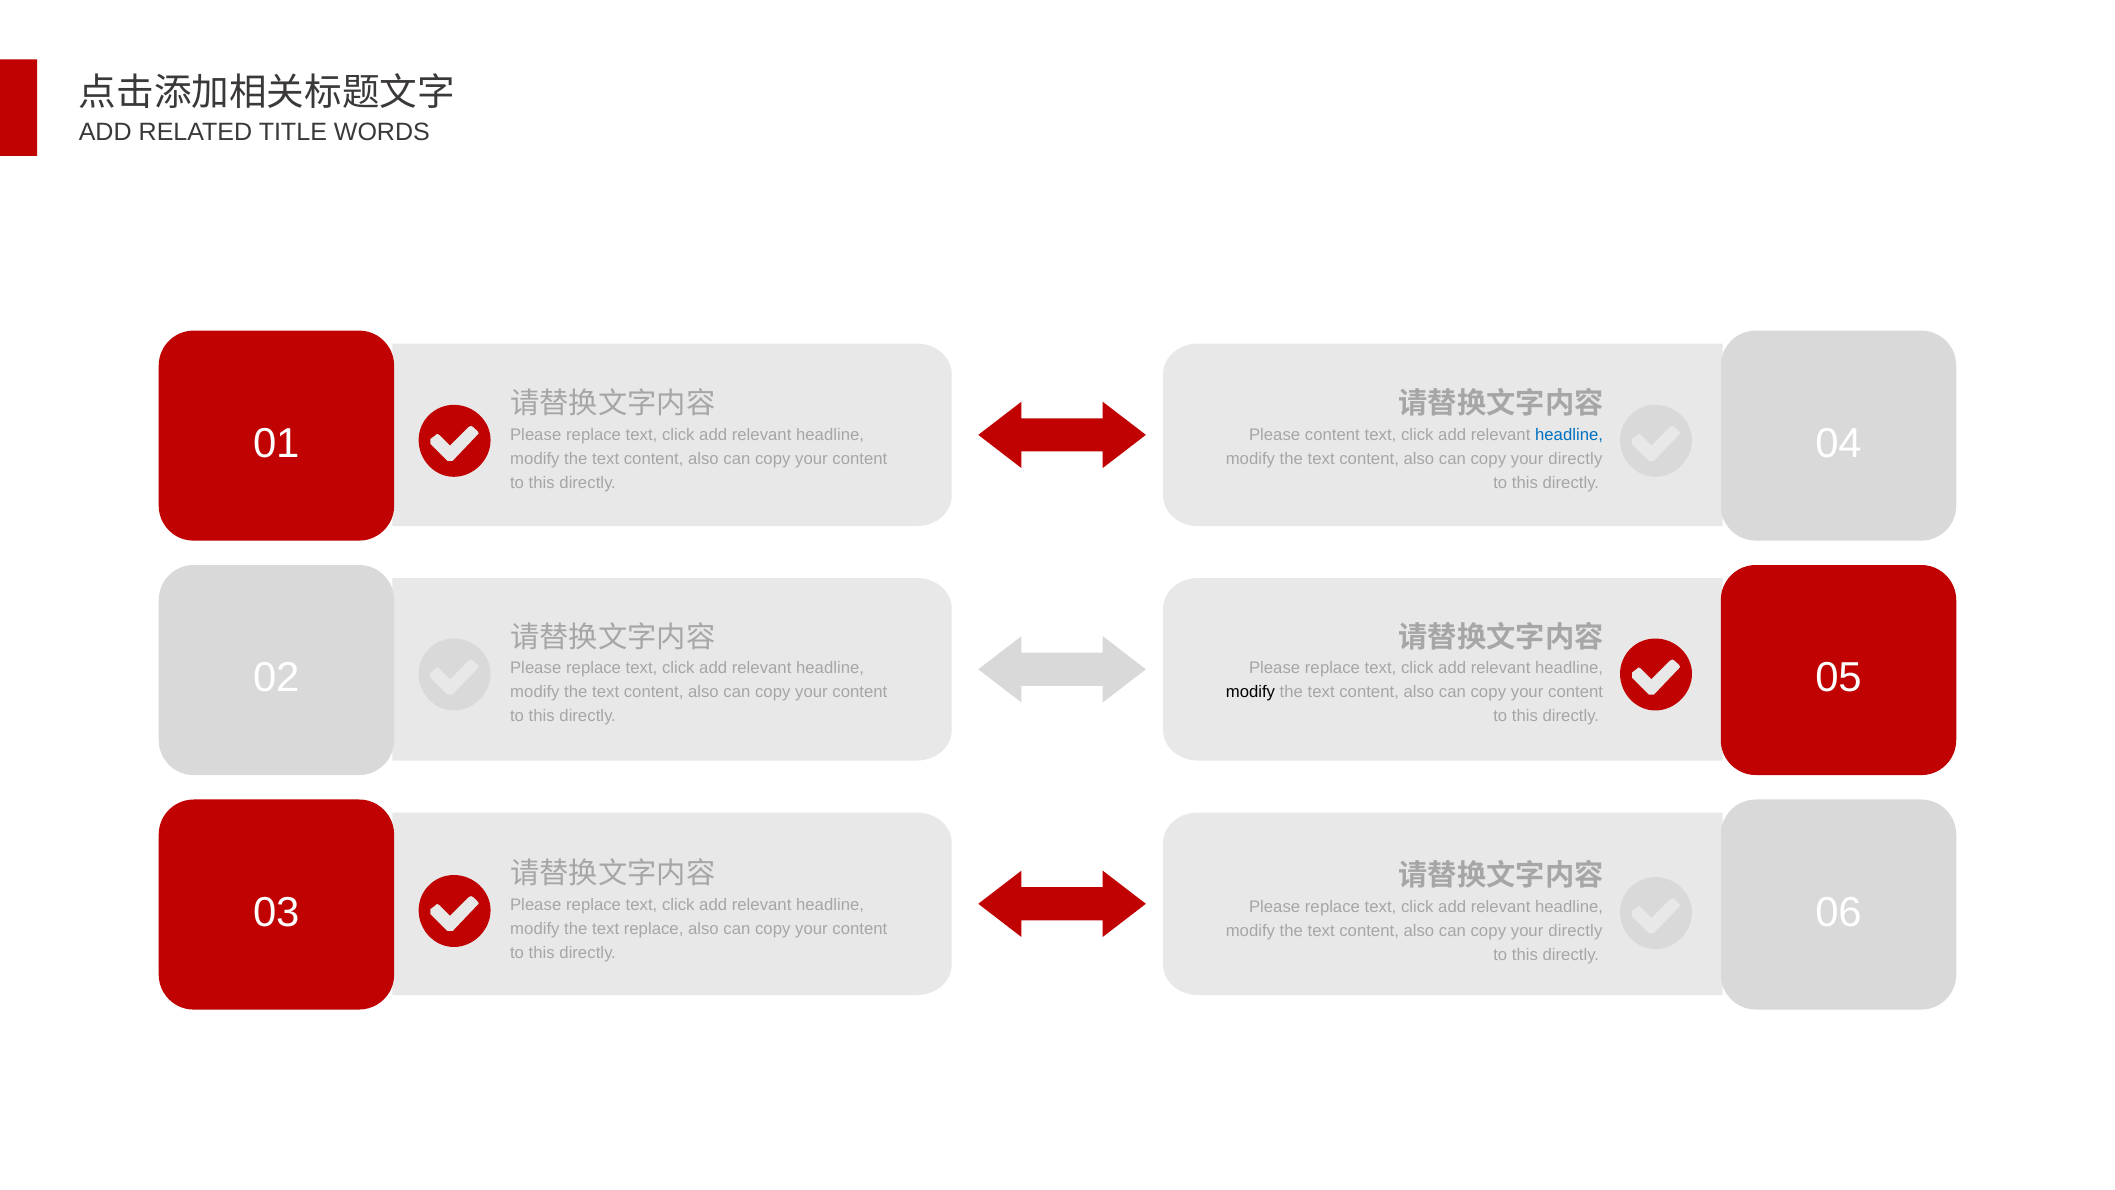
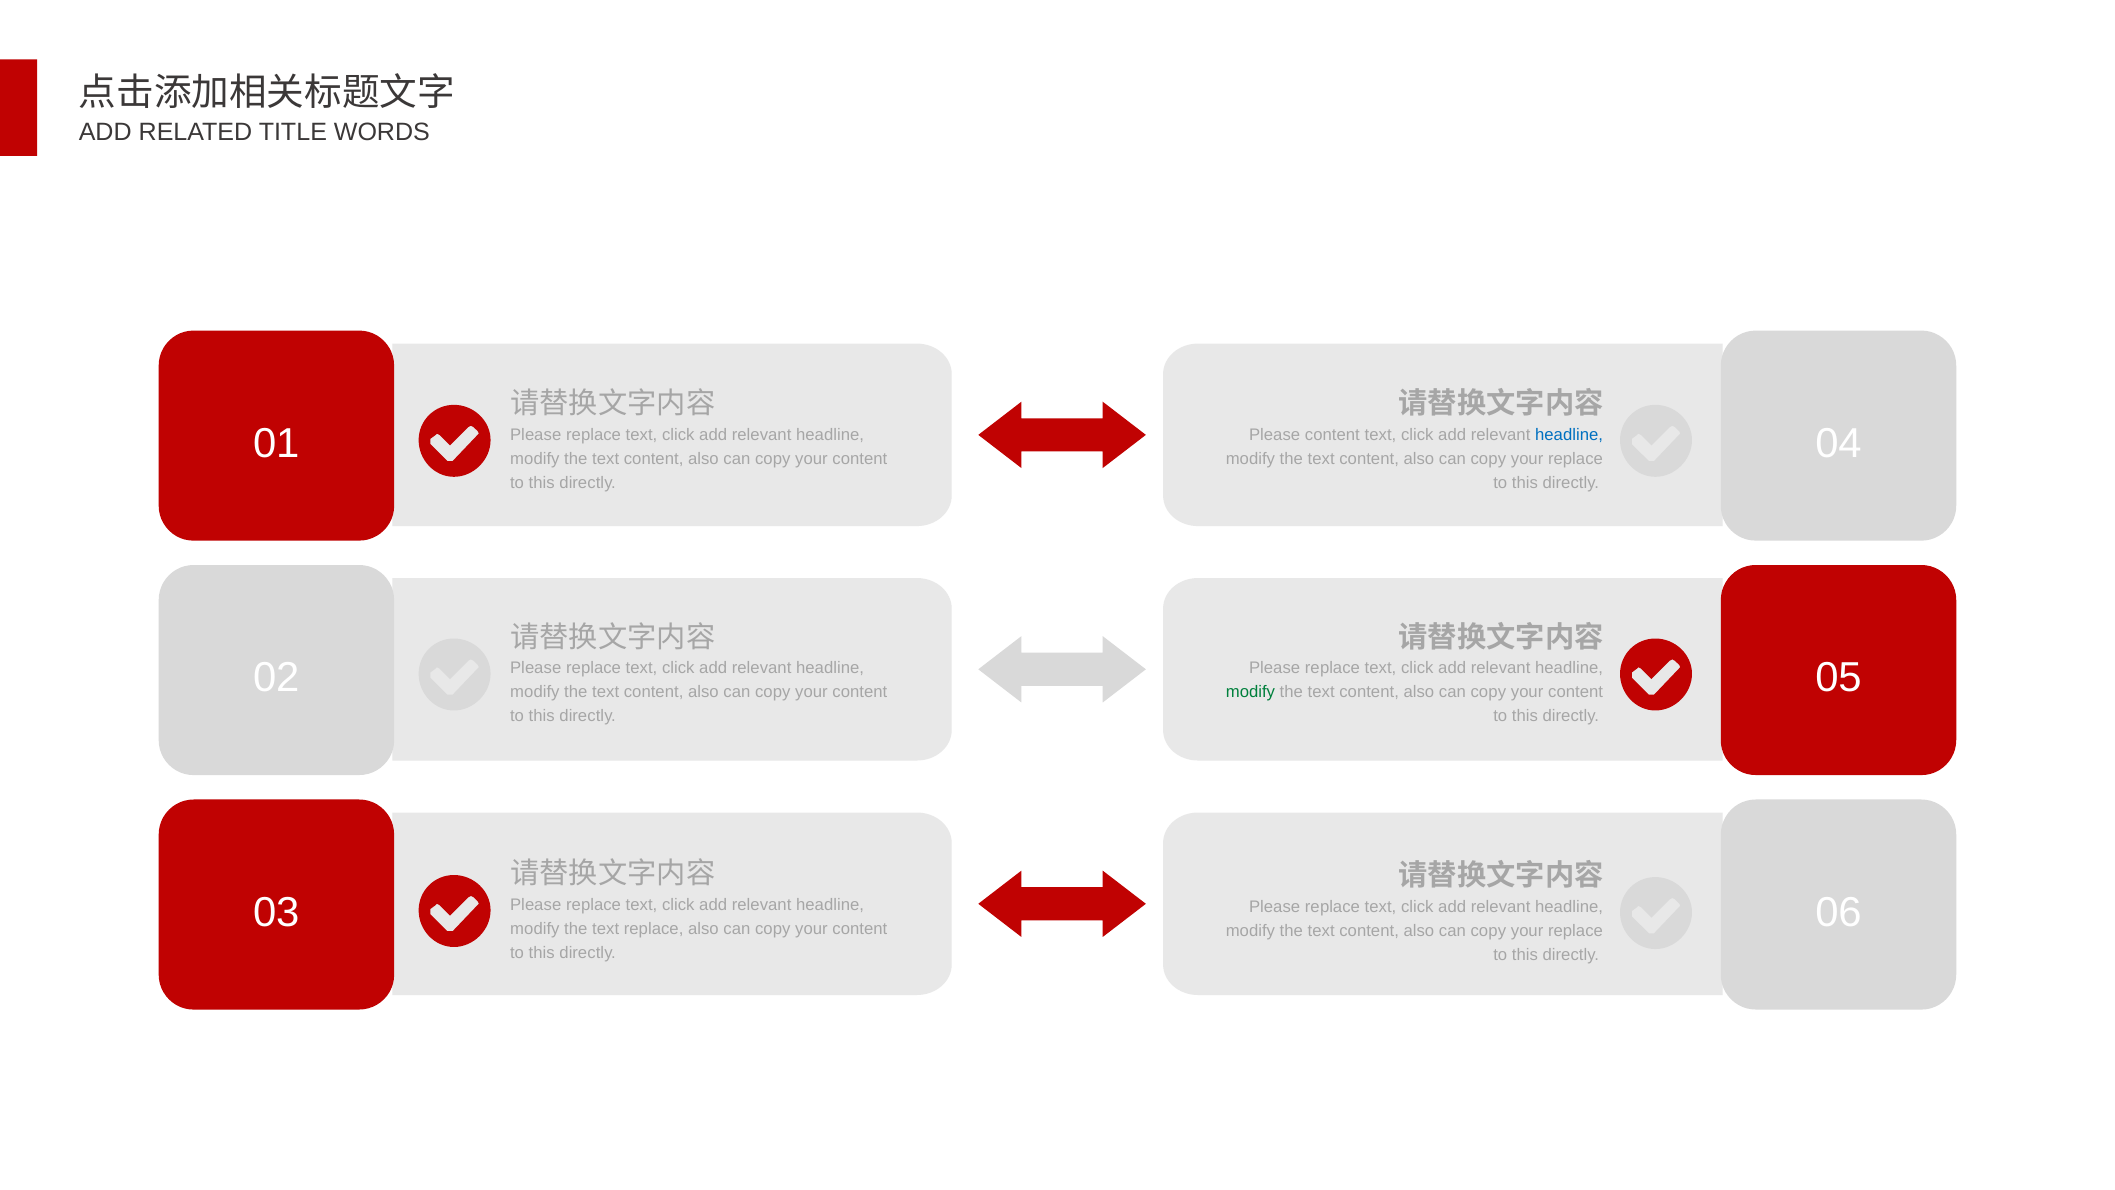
directly: directly -> replace (1575, 458)
modify colour: black -> green (1250, 692)
directly: directly -> replace (1575, 930)
